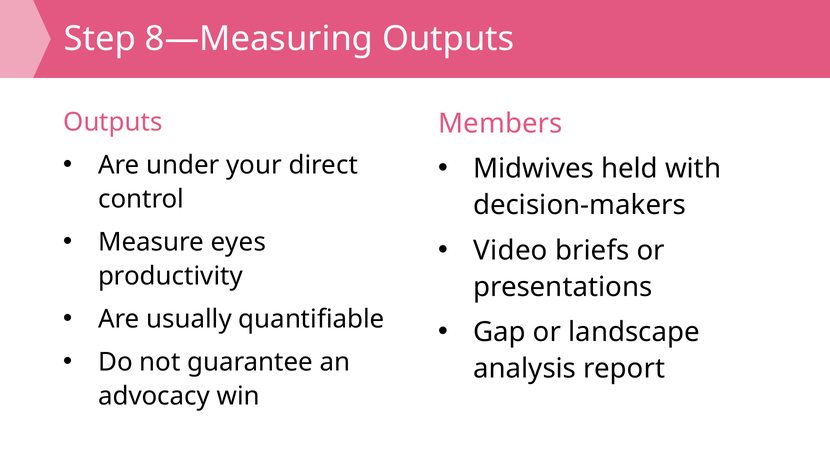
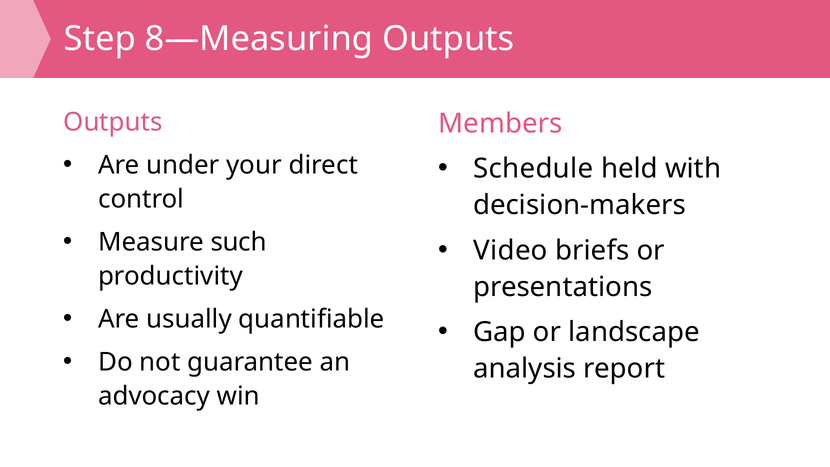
Midwives: Midwives -> Schedule (533, 169)
eyes: eyes -> such (239, 242)
